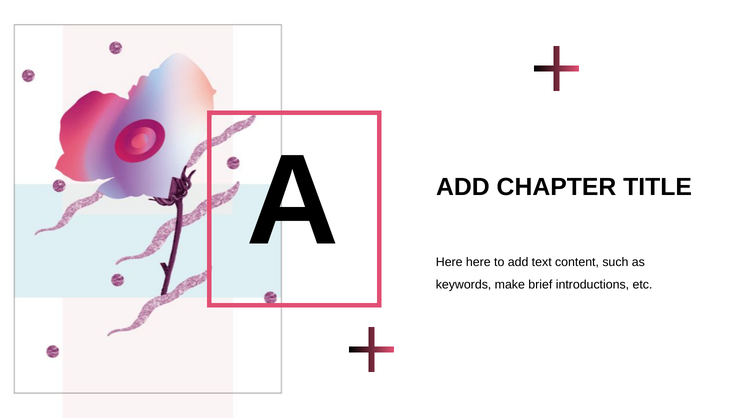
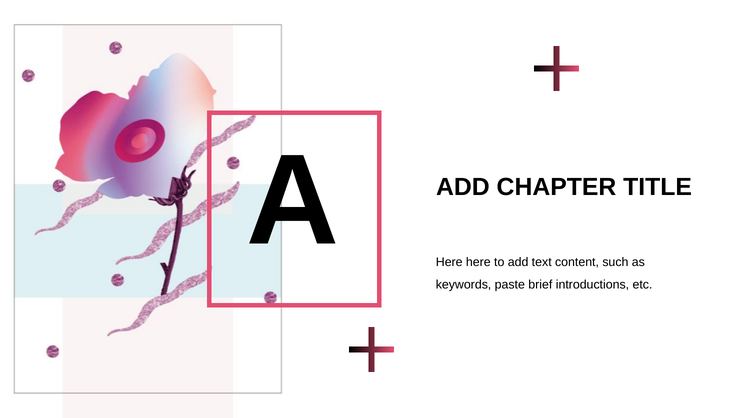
make: make -> paste (510, 285)
